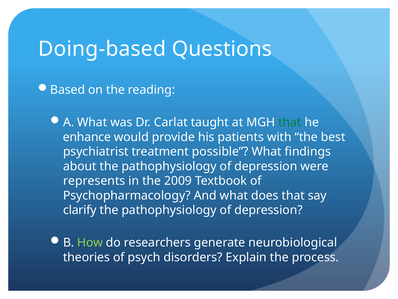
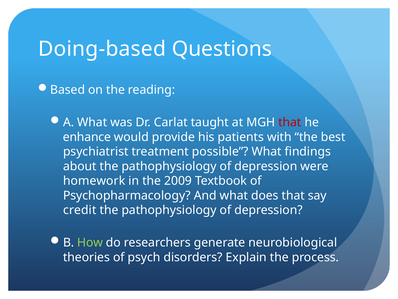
that colour: green -> red (290, 122)
represents: represents -> homework (94, 181)
clarify: clarify -> credit (80, 210)
